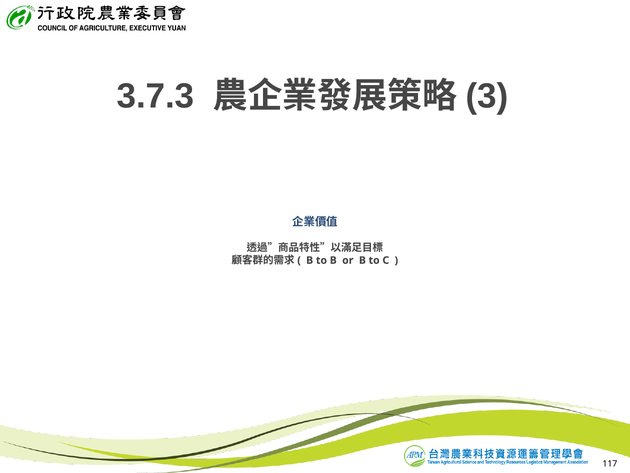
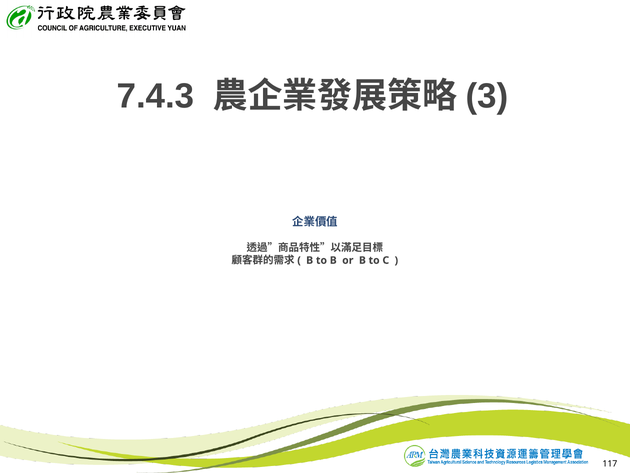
3.7.3: 3.7.3 -> 7.4.3 (156, 96)
